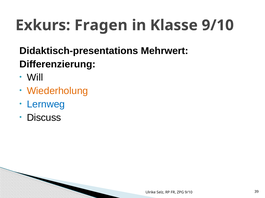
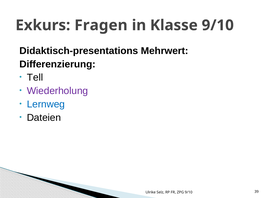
Will: Will -> Tell (35, 78)
Wiederholung colour: orange -> purple (57, 91)
Discuss: Discuss -> Dateien (44, 118)
